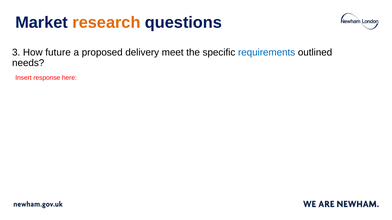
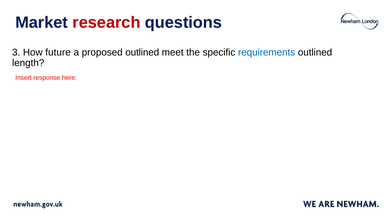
research colour: orange -> red (106, 22)
proposed delivery: delivery -> outlined (142, 52)
needs: needs -> length (28, 63)
